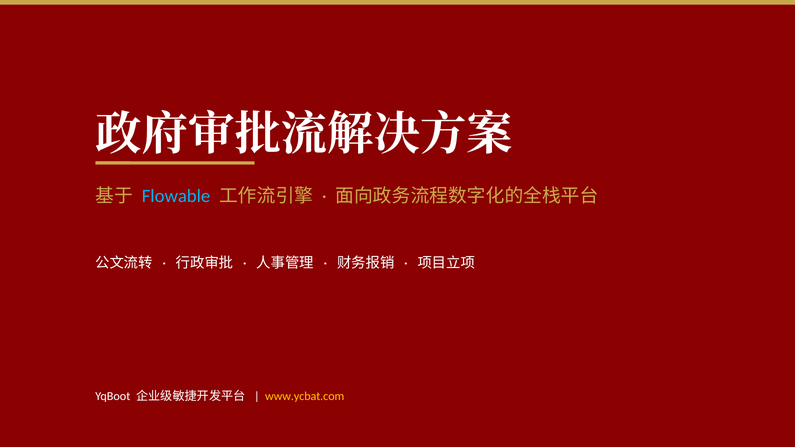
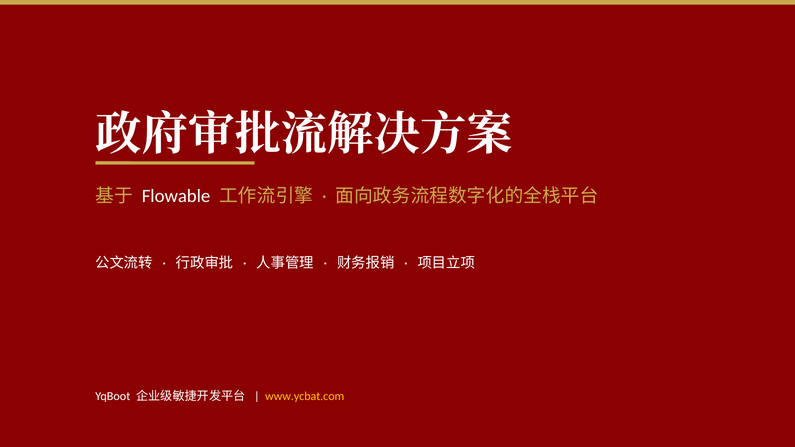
Flowable colour: light blue -> white (176, 196)
